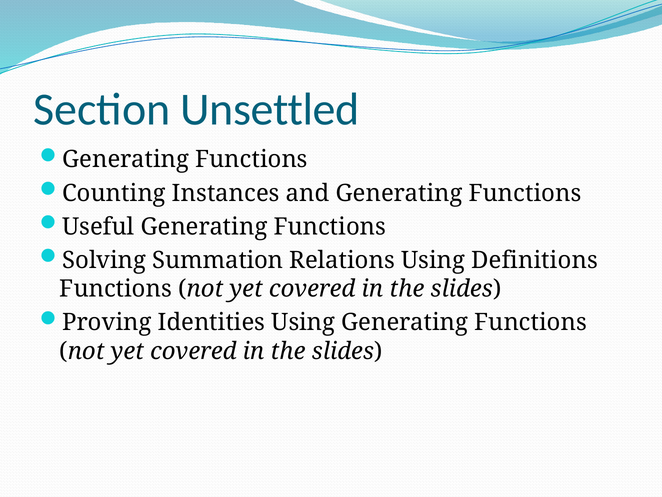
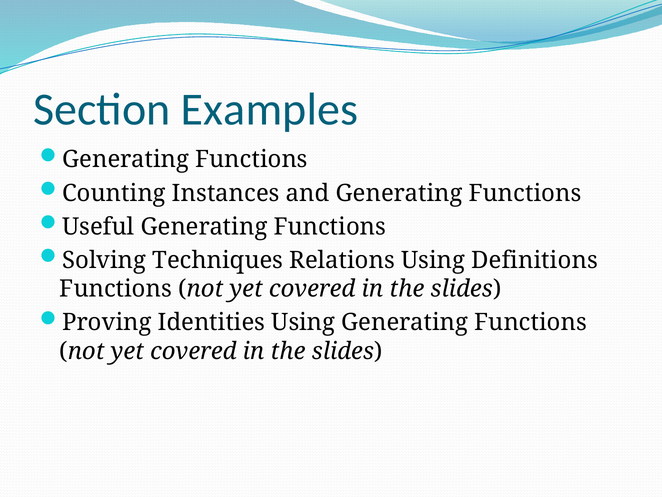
Unsettled: Unsettled -> Examples (270, 109)
Summation: Summation -> Techniques (218, 260)
